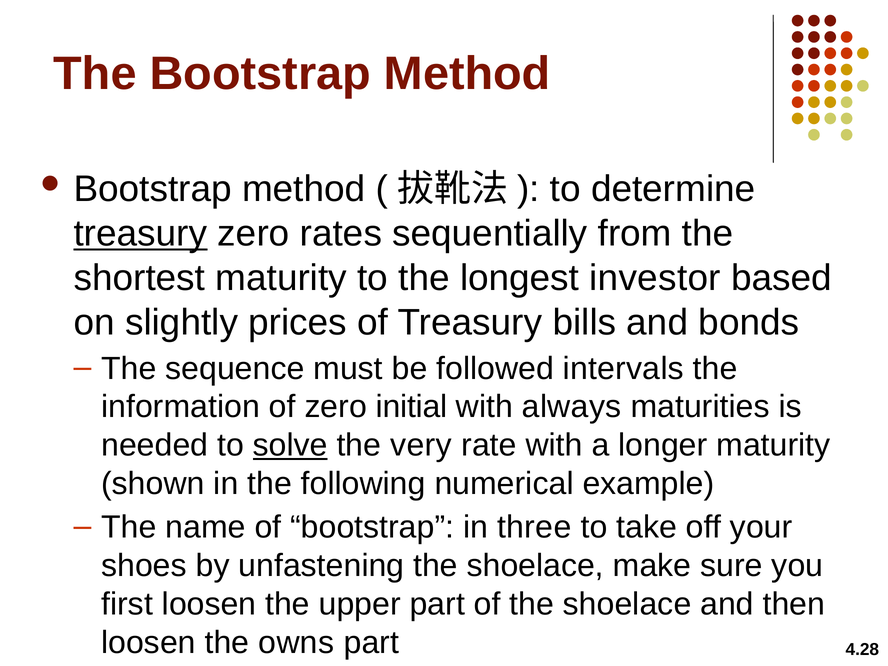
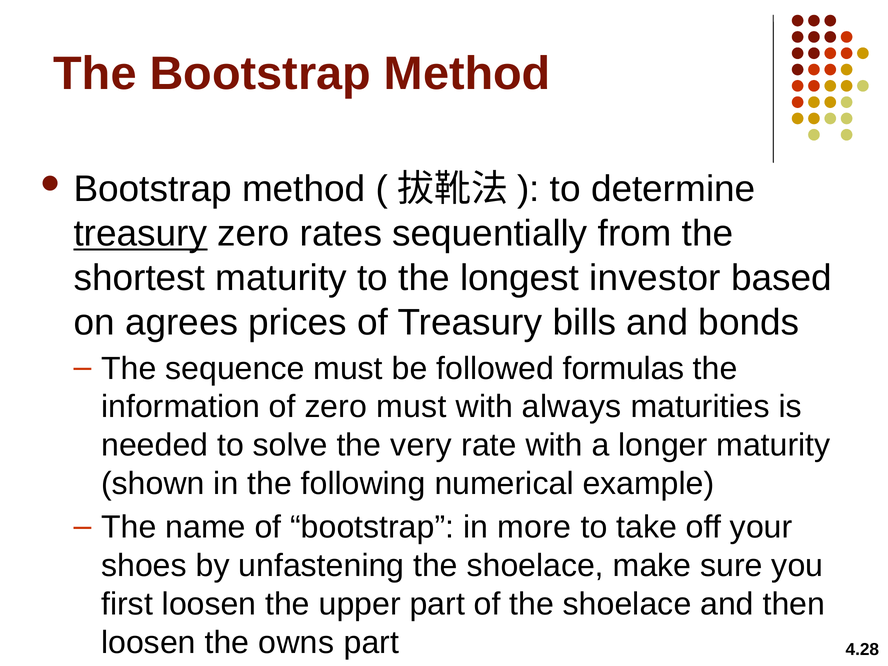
slightly: slightly -> agrees (182, 322)
intervals: intervals -> formulas (624, 368)
zero initial: initial -> must (411, 407)
solve underline: present -> none (290, 445)
three: three -> more (534, 527)
